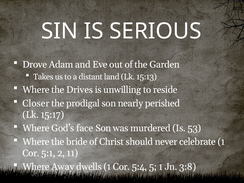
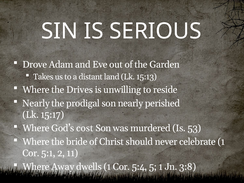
Closer: Closer -> Nearly (36, 103)
face: face -> cost (85, 128)
